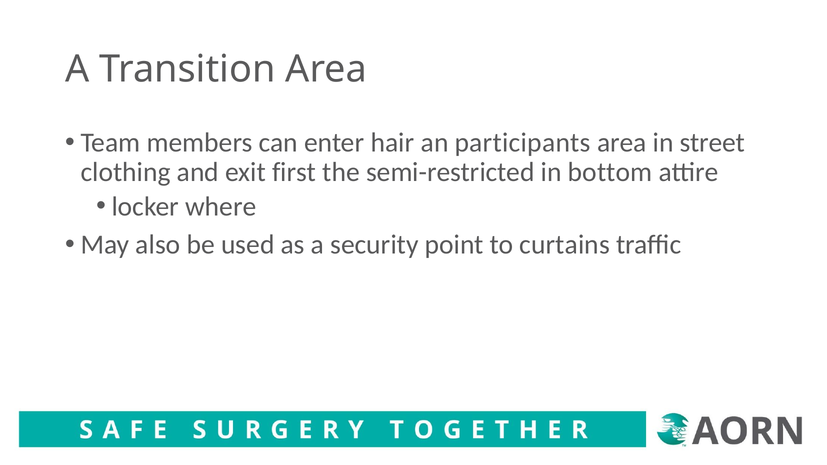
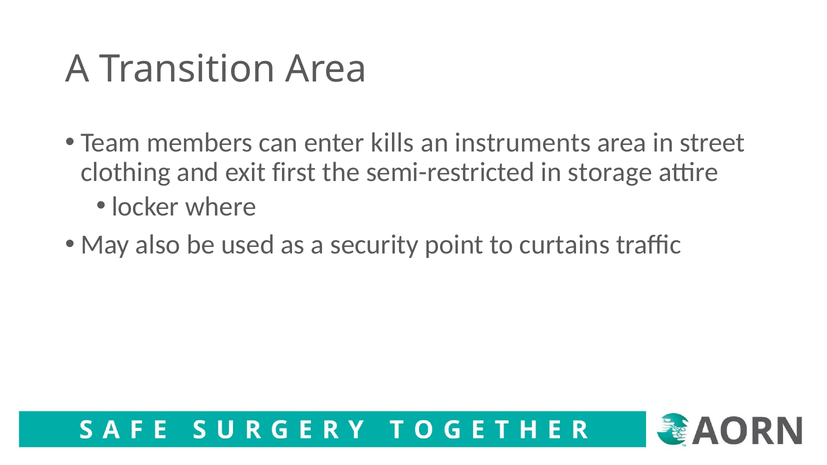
hair: hair -> kills (392, 143)
participants: participants -> instruments (523, 143)
bottom: bottom -> storage (610, 172)
